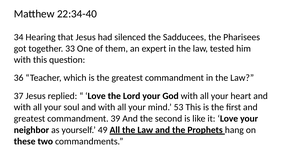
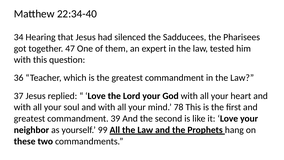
33: 33 -> 47 (70, 48)
53: 53 -> 78 (179, 107)
49: 49 -> 99 (103, 130)
